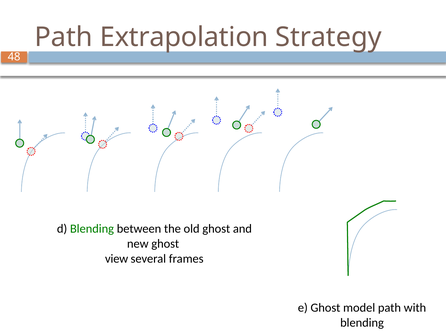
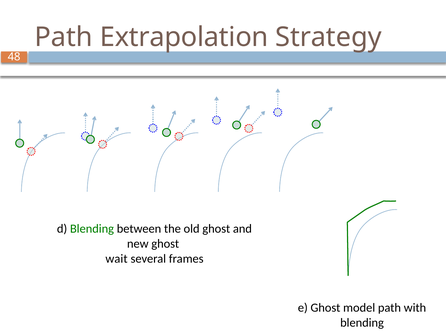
view: view -> wait (116, 258)
